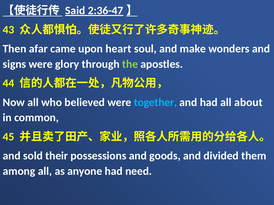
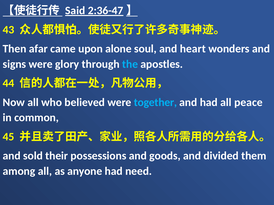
heart: heart -> alone (118, 49)
make: make -> heart (193, 49)
the colour: light green -> light blue (130, 64)
about: about -> peace (248, 103)
